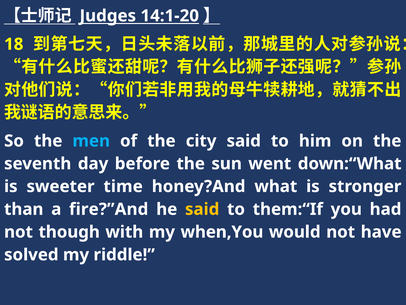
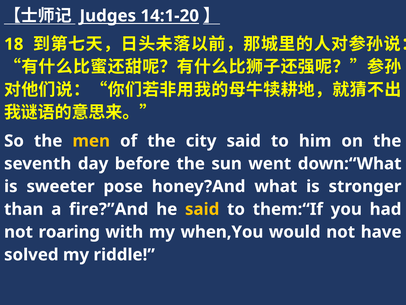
men colour: light blue -> yellow (91, 141)
time: time -> pose (123, 186)
though: though -> roaring (69, 232)
